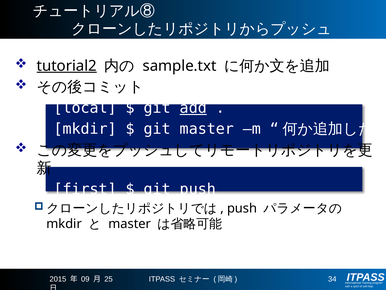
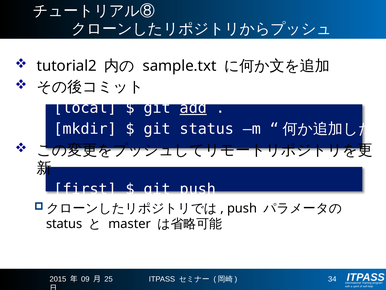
tutorial2 underline: present -> none (67, 66)
git master: master -> status (207, 129)
mkdir: mkdir -> status (64, 223)
